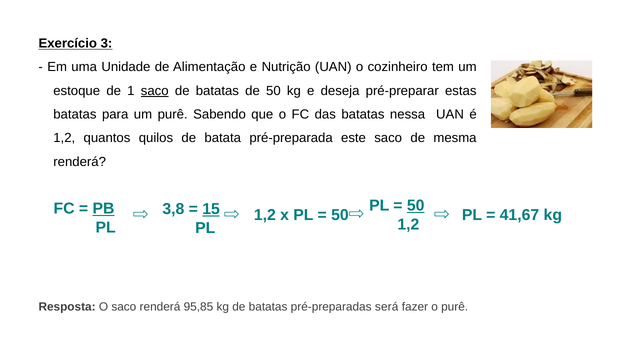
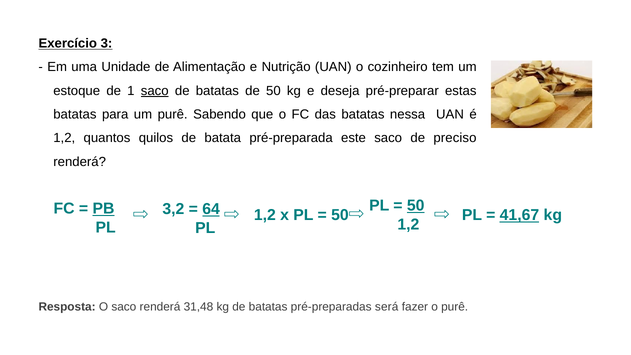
mesma: mesma -> preciso (455, 138)
3,8: 3,8 -> 3,2 (173, 209)
15: 15 -> 64 (211, 209)
41,67 underline: none -> present (519, 215)
95,85: 95,85 -> 31,48 (198, 307)
